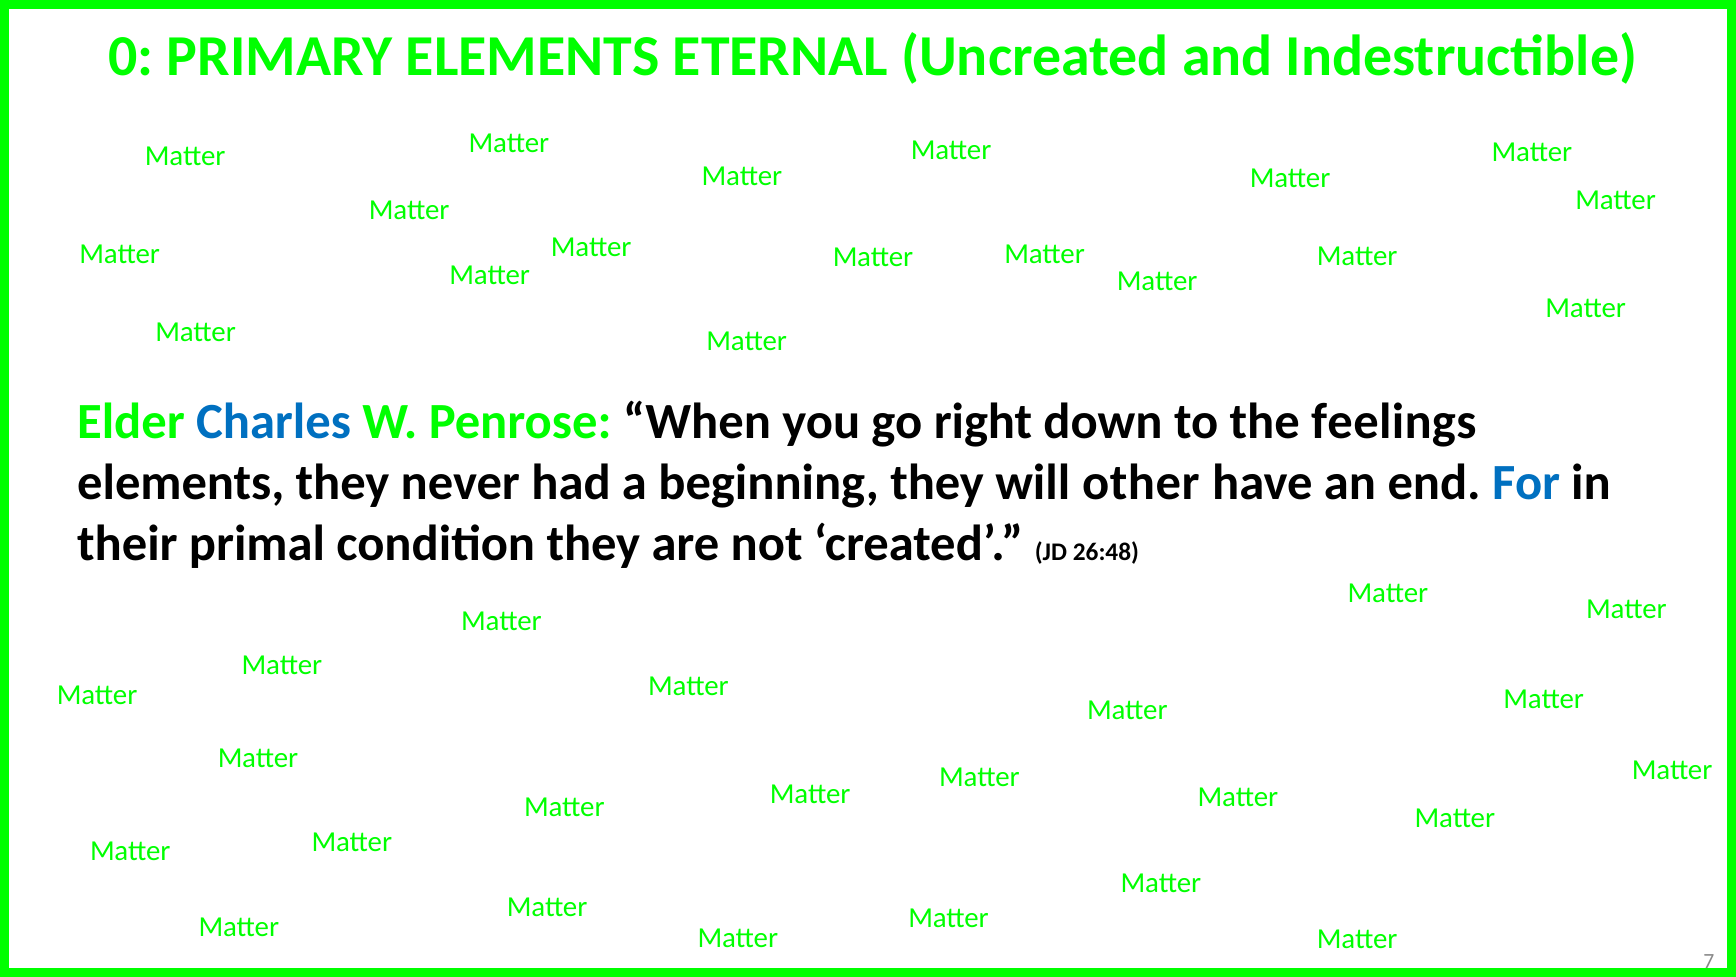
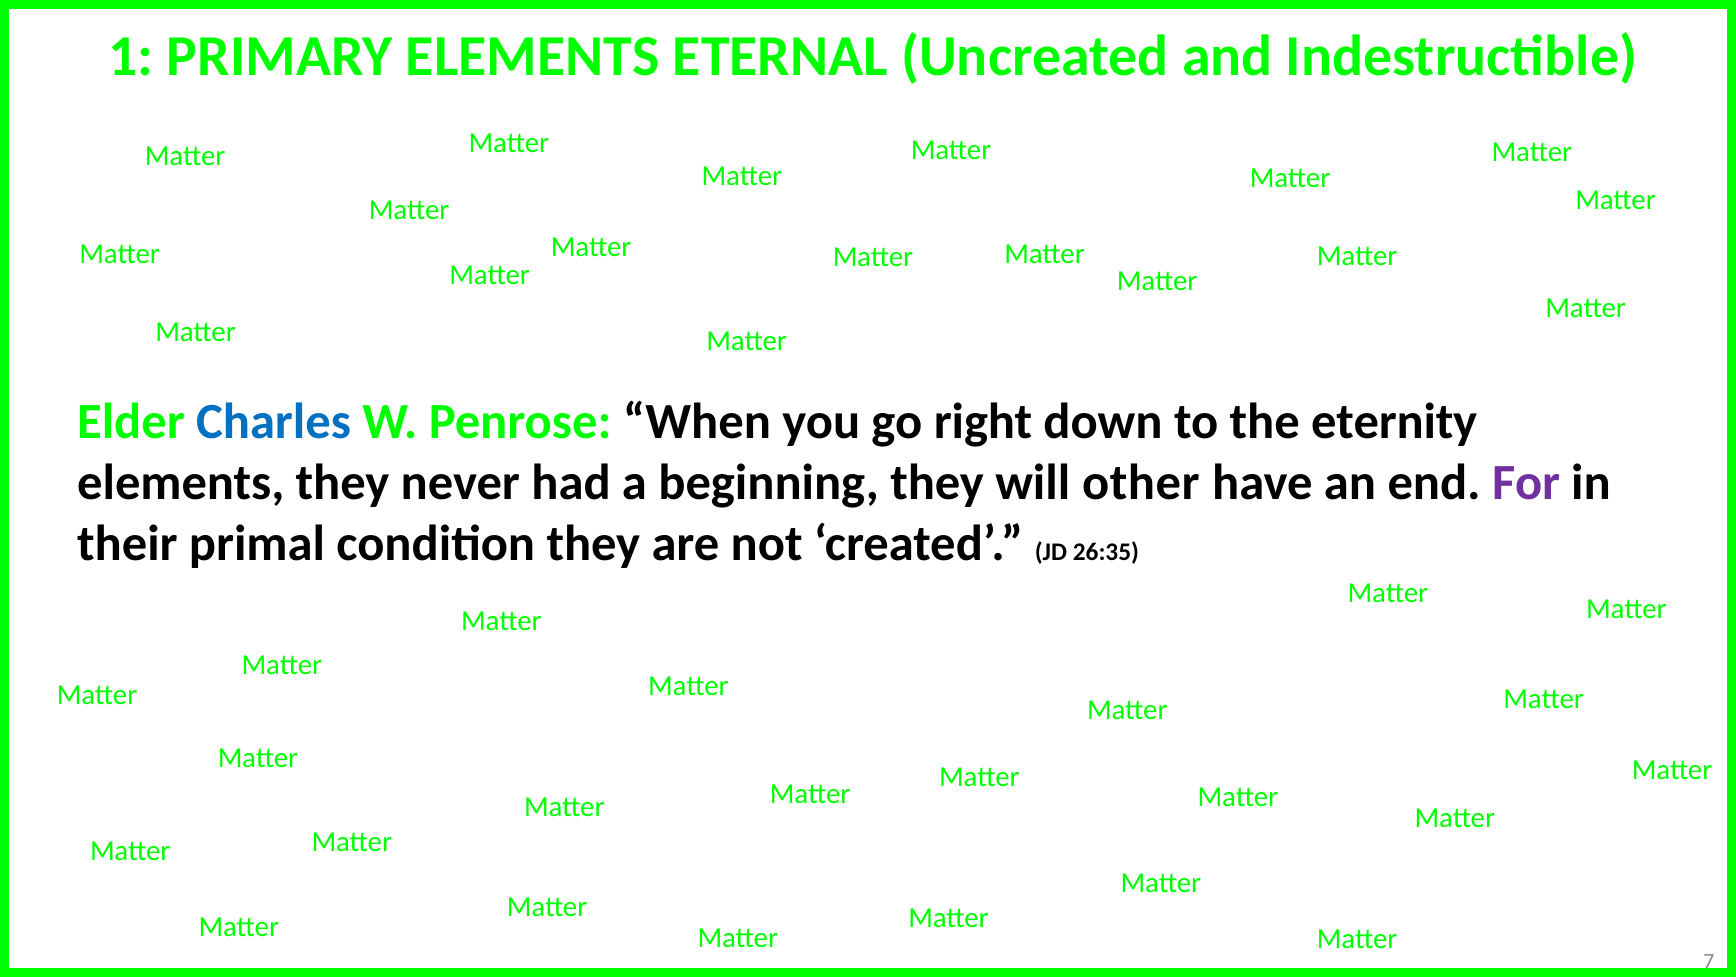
0: 0 -> 1 (131, 56)
feelings: feelings -> eternity (1394, 422)
For colour: blue -> purple (1526, 482)
26:48: 26:48 -> 26:35 (1106, 552)
